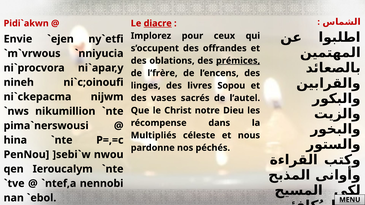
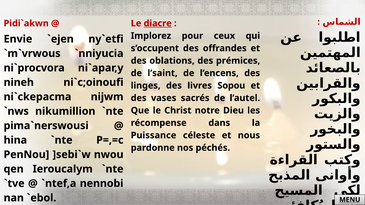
prémices underline: present -> none (238, 61)
l’frère: l’frère -> l’saint (163, 73)
Multipliés: Multipliés -> Puissance (154, 136)
